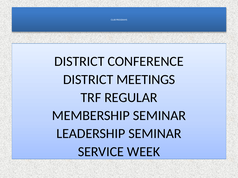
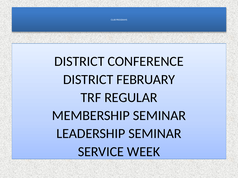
MEETINGS: MEETINGS -> FEBRUARY (146, 80)
